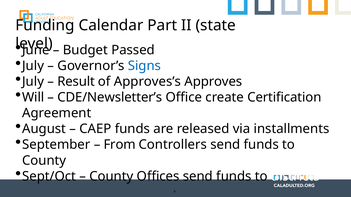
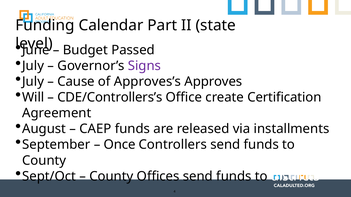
Signs colour: blue -> purple (144, 66)
Result: Result -> Cause (76, 82)
CDE/Newsletter’s: CDE/Newsletter’s -> CDE/Controllers’s (110, 98)
From: From -> Once (120, 145)
